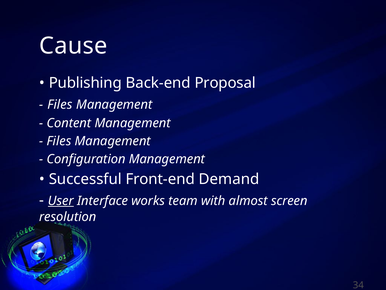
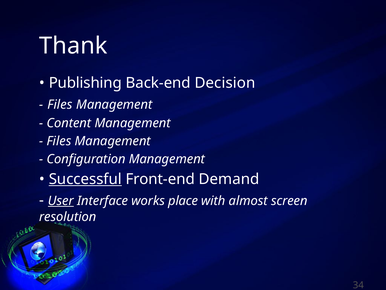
Cause: Cause -> Thank (73, 46)
Proposal: Proposal -> Decision (225, 83)
Successful underline: none -> present (85, 179)
team: team -> place (183, 201)
